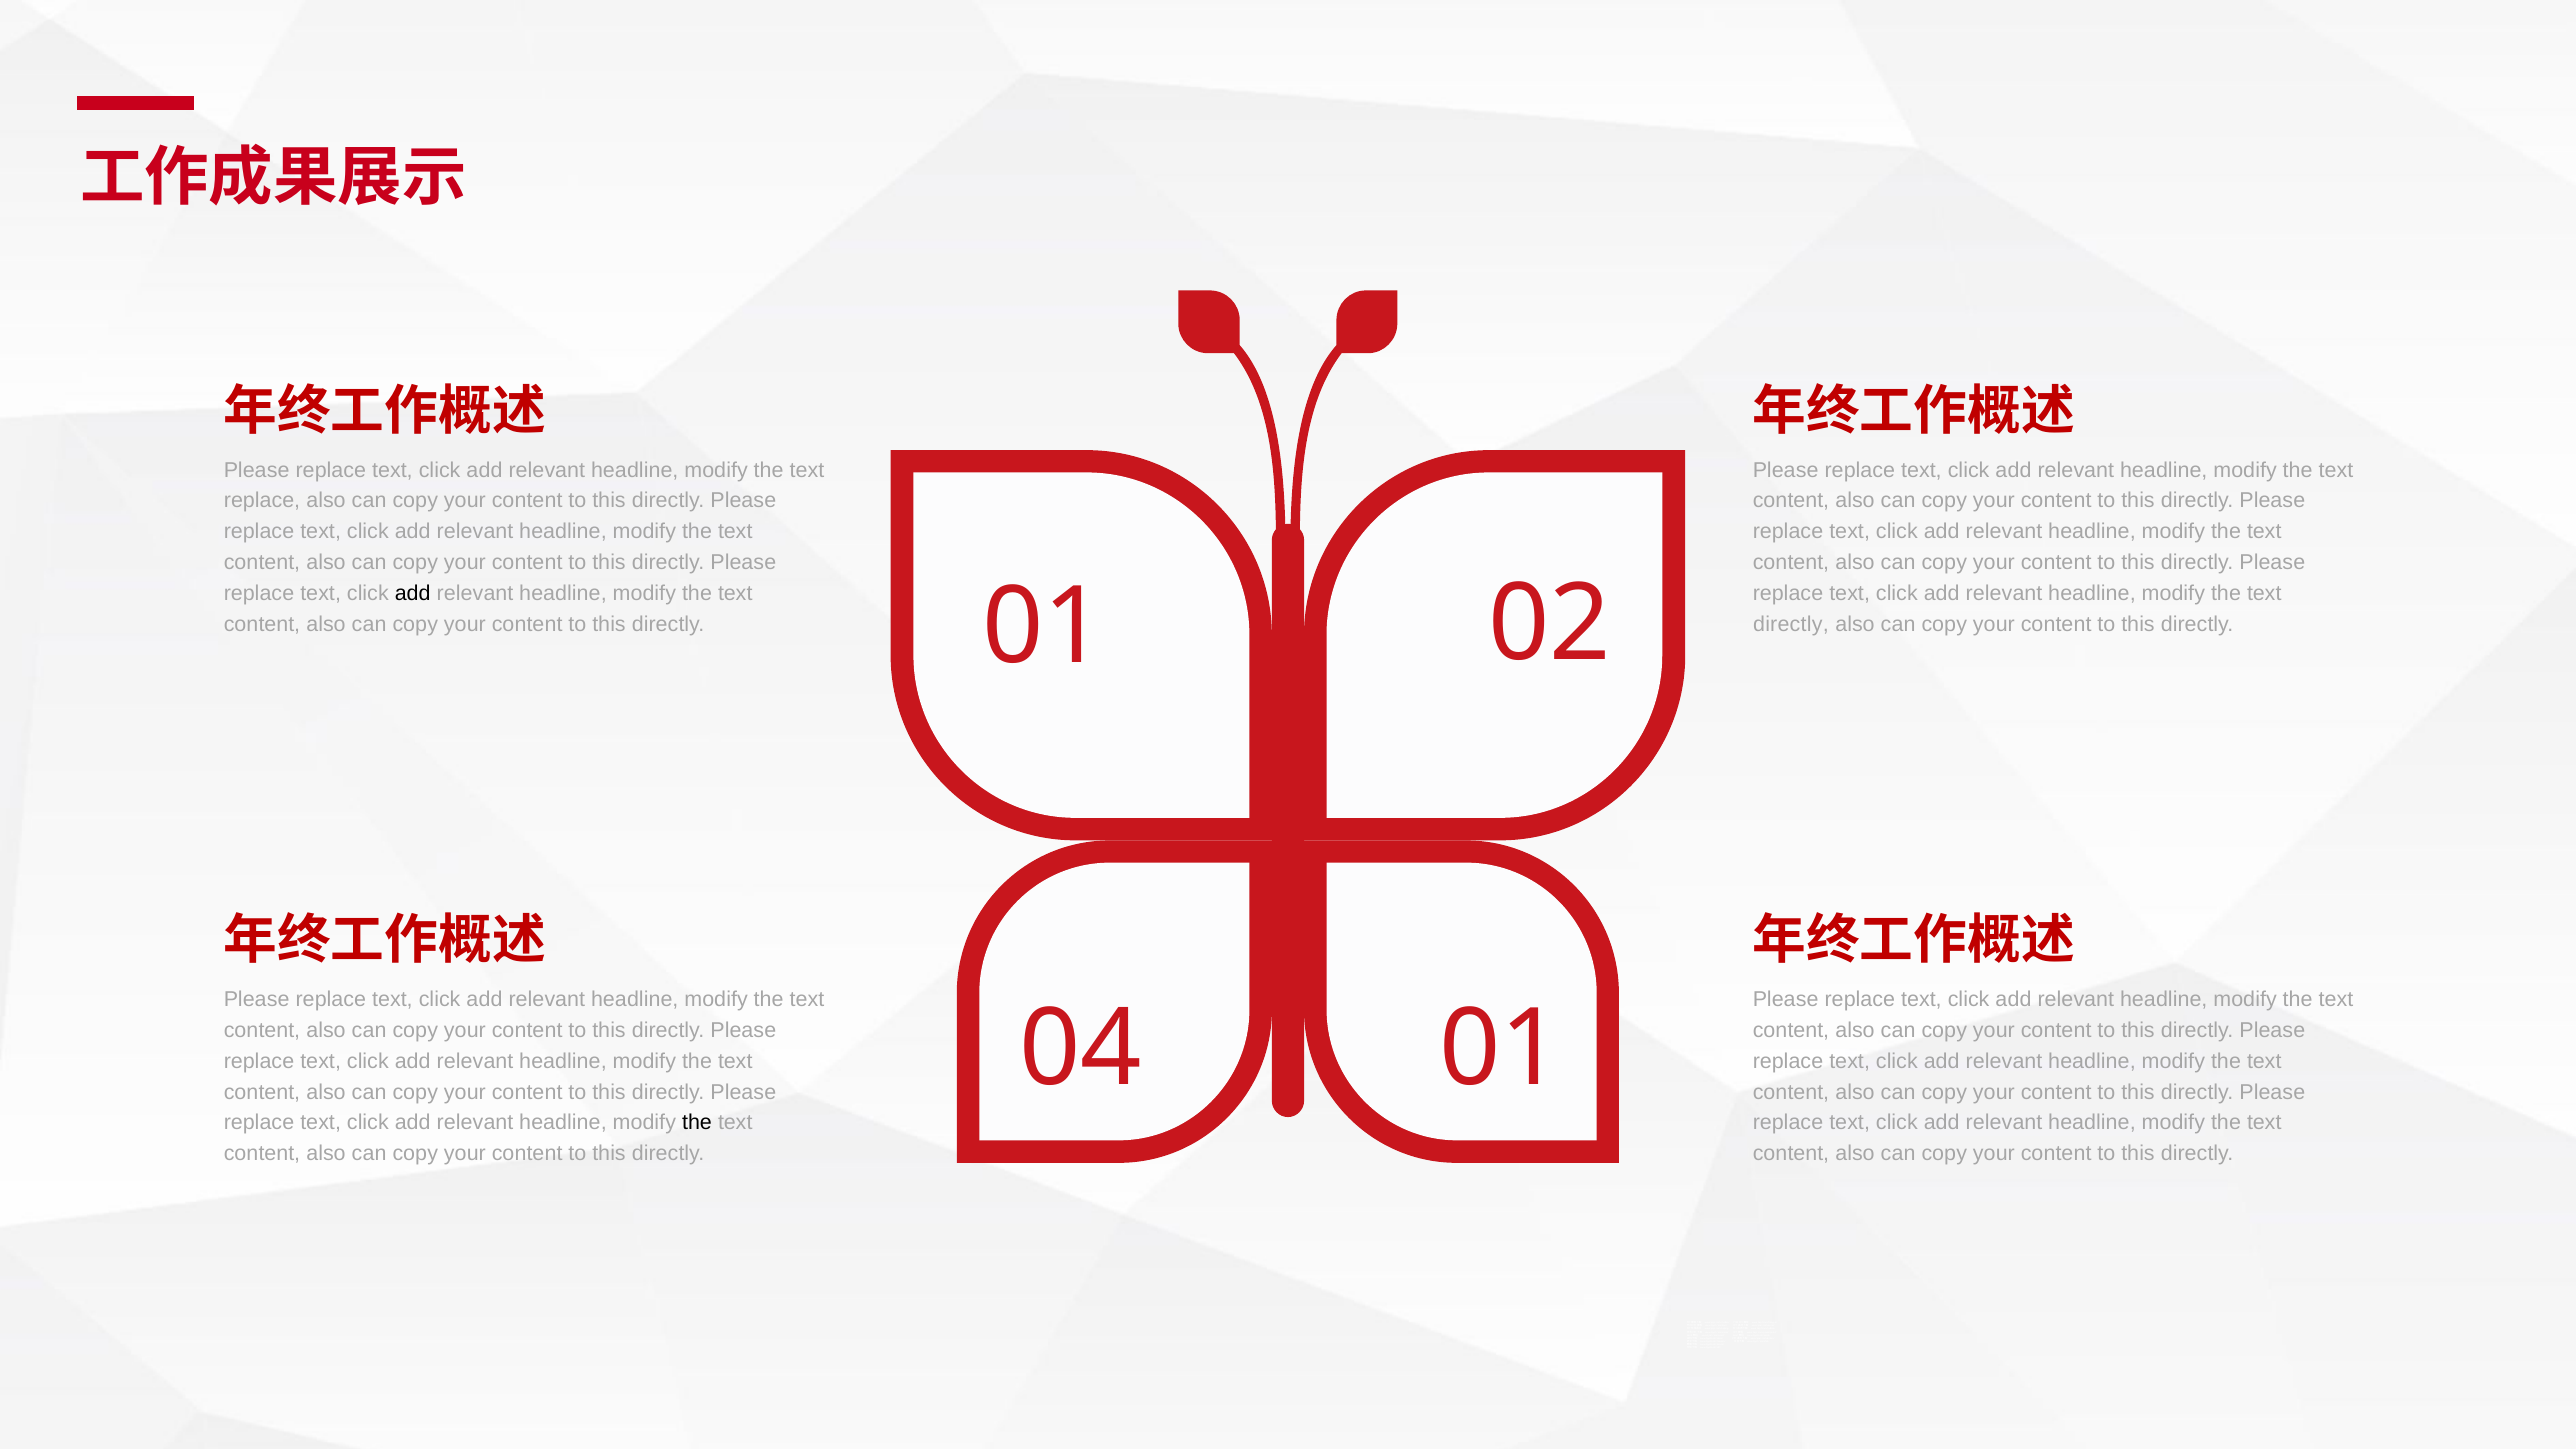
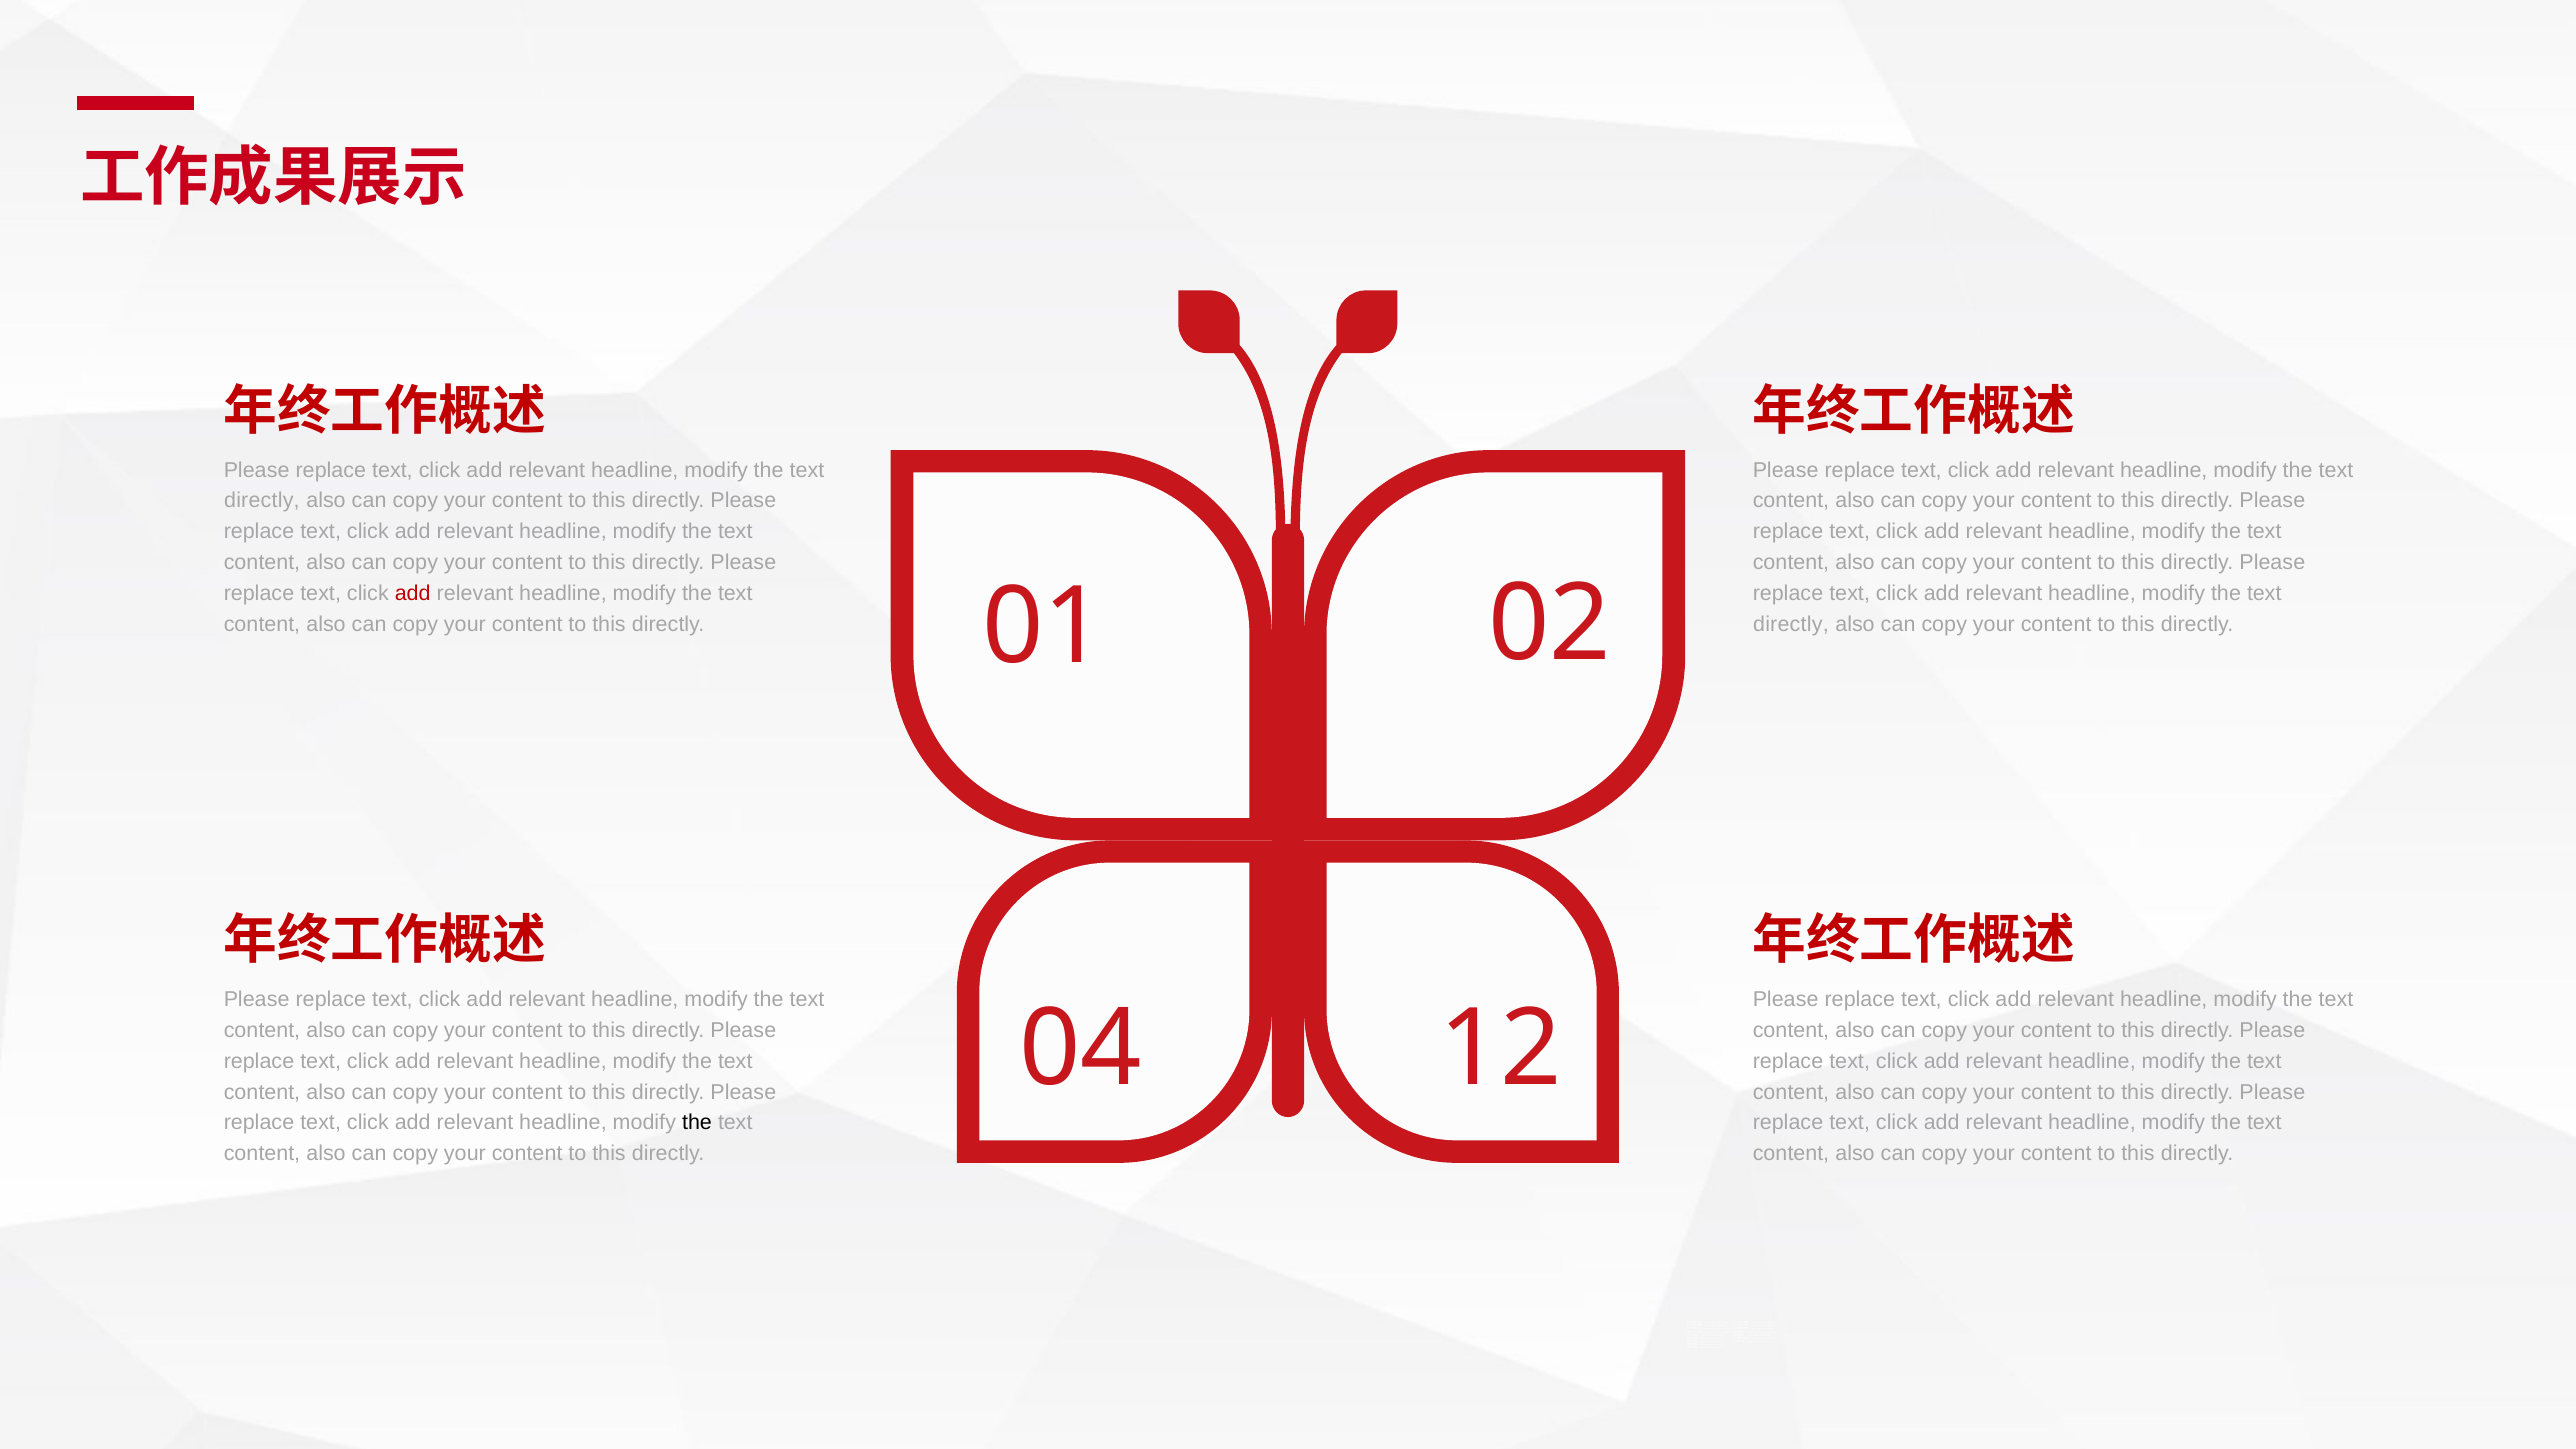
replace: replace -> directly (262, 501)
add colour: black -> red (413, 593)
04 01: 01 -> 12 (1501, 1049)
